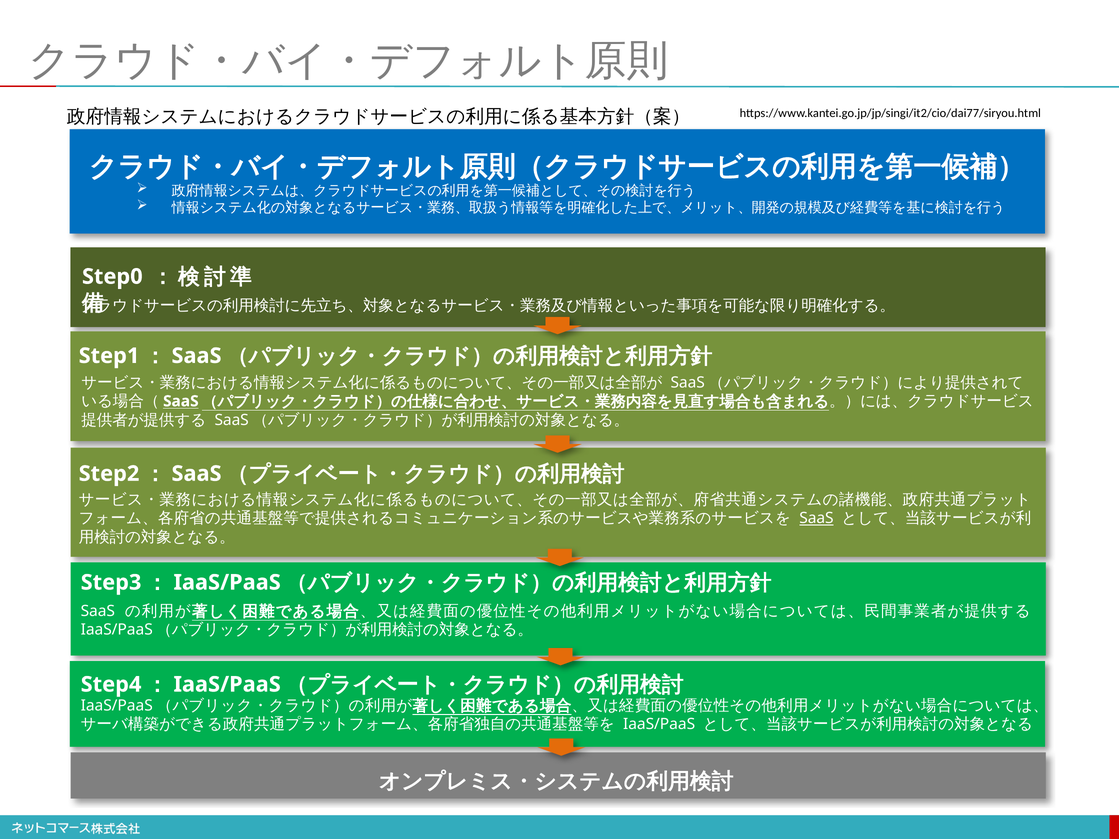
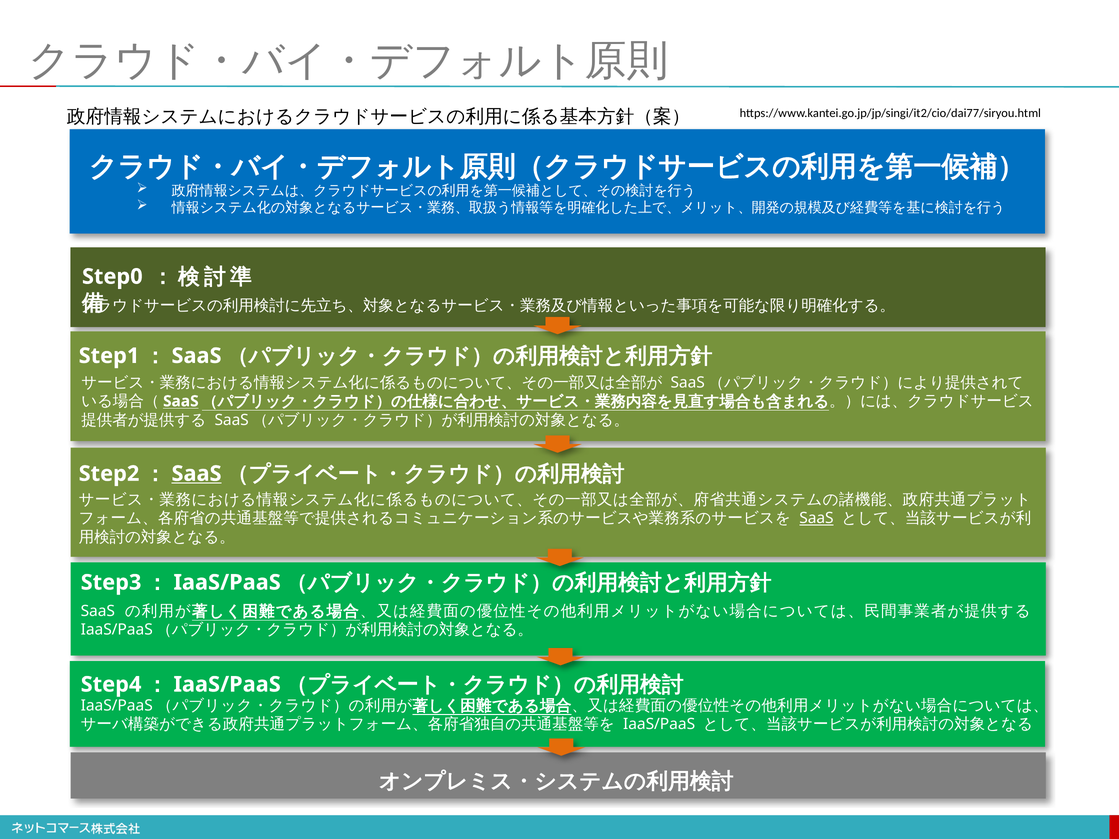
SaaS underline: none -> present (197, 474)
